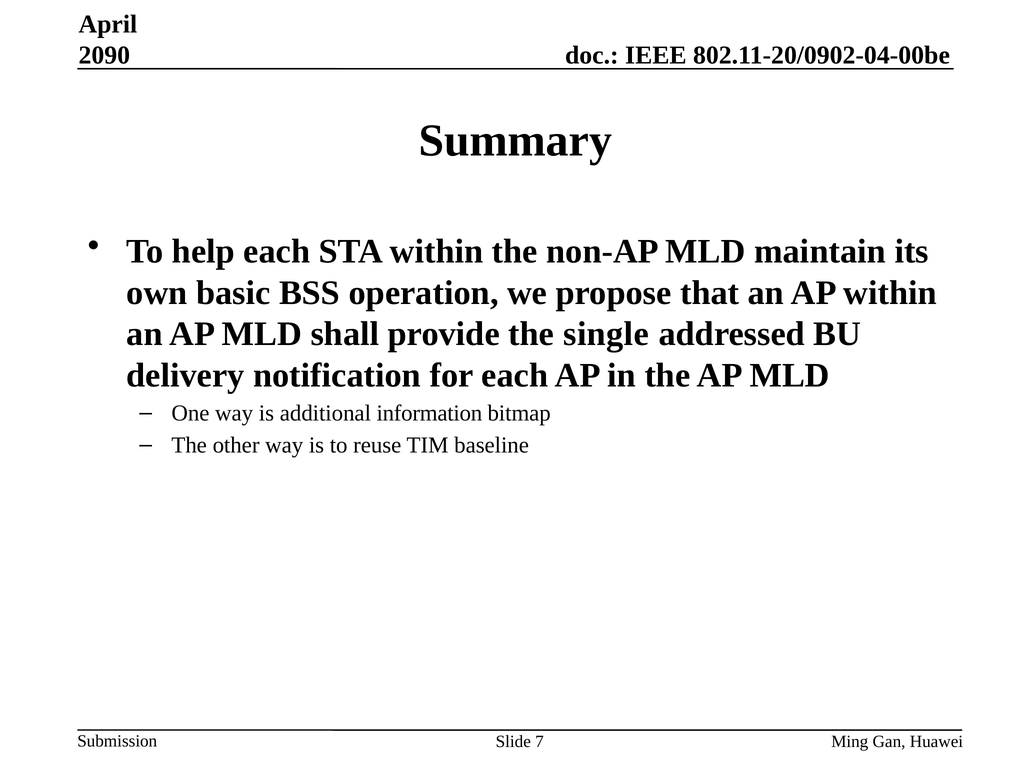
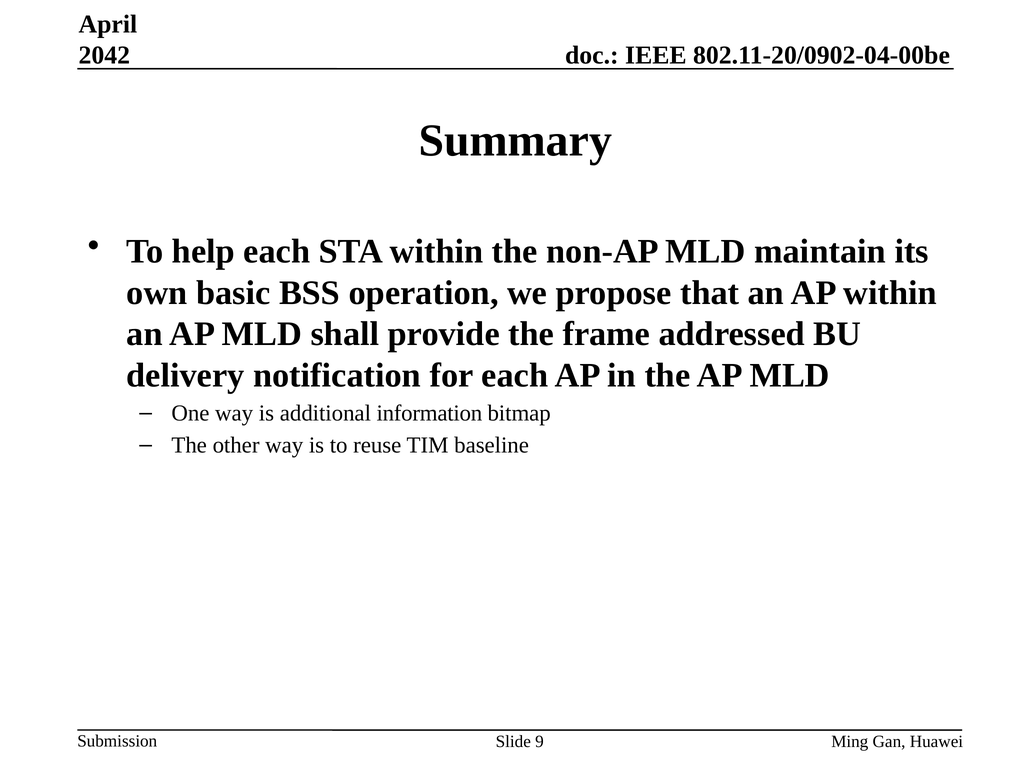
2090: 2090 -> 2042 (104, 55)
single: single -> frame (606, 334)
7: 7 -> 9 (540, 742)
